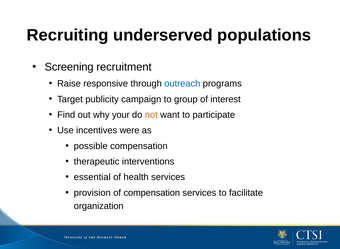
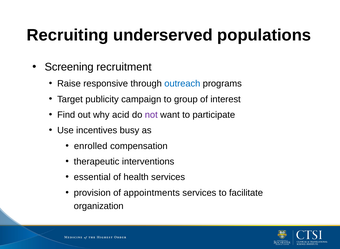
your: your -> acid (121, 115)
not colour: orange -> purple (151, 115)
were: were -> busy (129, 130)
possible: possible -> enrolled (91, 146)
of compensation: compensation -> appointments (152, 193)
